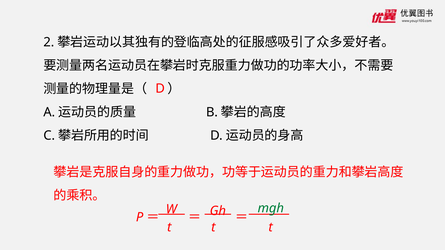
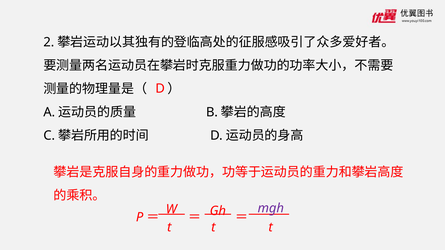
mgh colour: green -> purple (271, 208)
